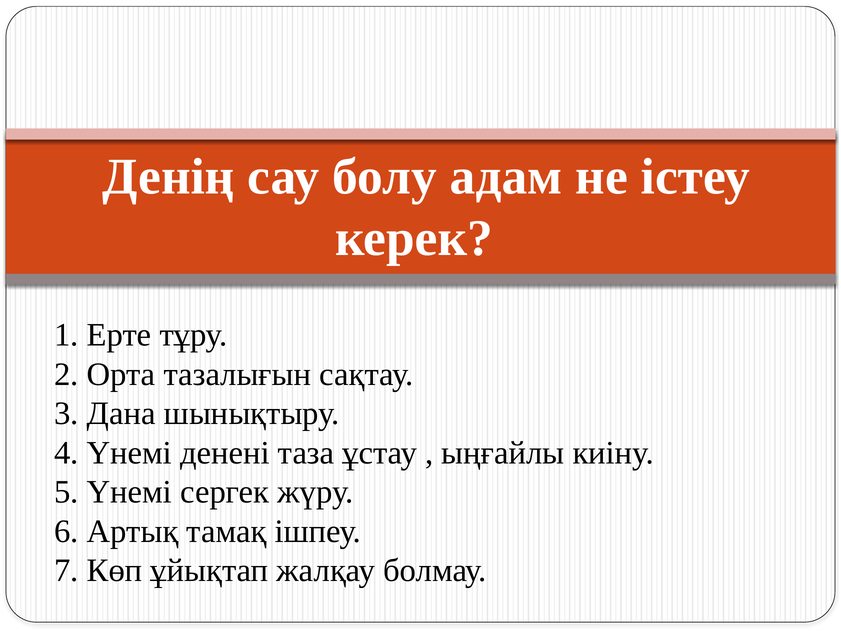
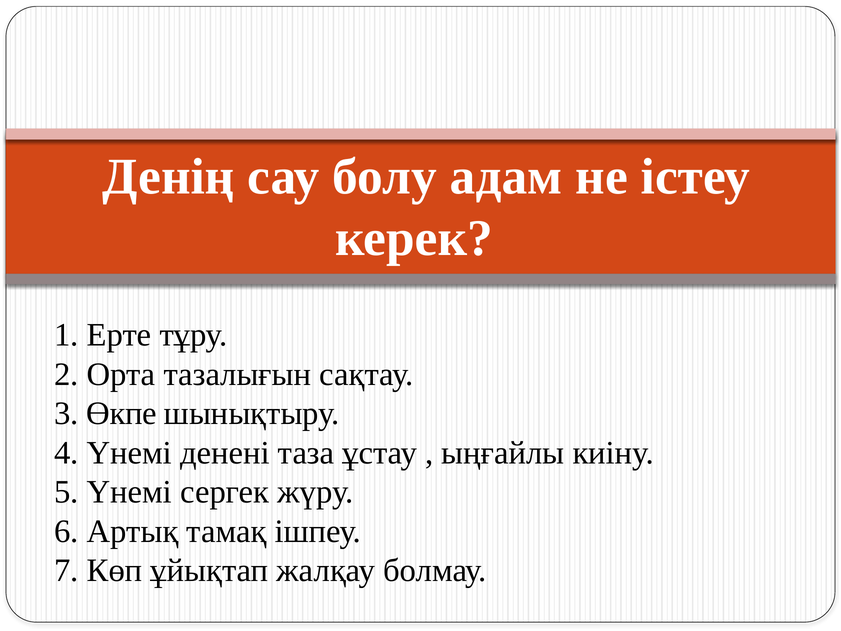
Дана: Дана -> Өкпе (121, 413)
